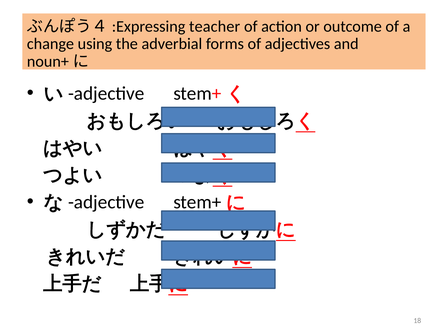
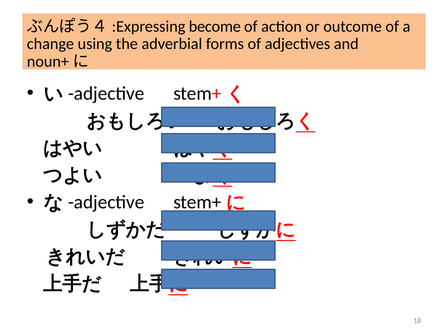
teacher: teacher -> become (215, 27)
